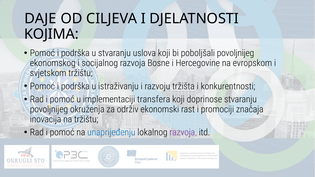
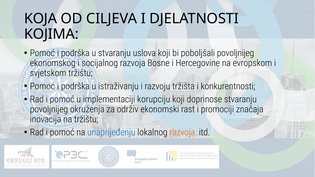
DAJE: DAJE -> KOJA (40, 19)
transfera: transfera -> korupciju (154, 100)
razvoja colour: purple -> orange (183, 133)
